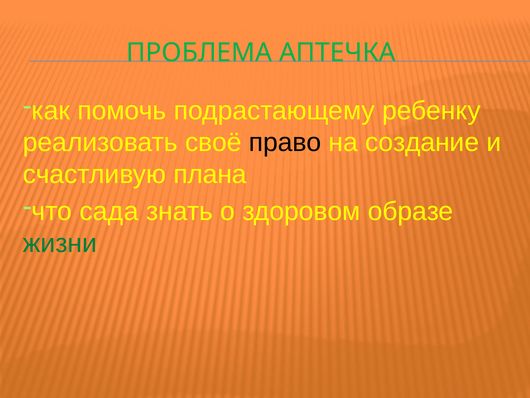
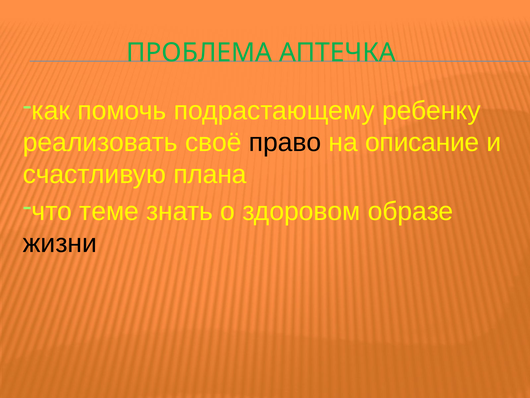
создание: создание -> описание (422, 142)
сада: сада -> теме (109, 211)
жизни colour: green -> black (60, 243)
